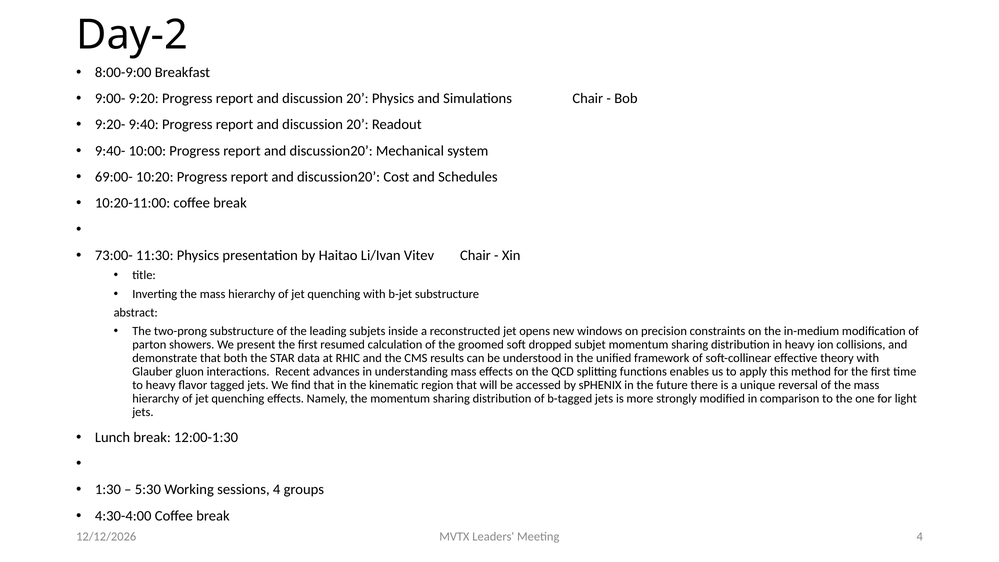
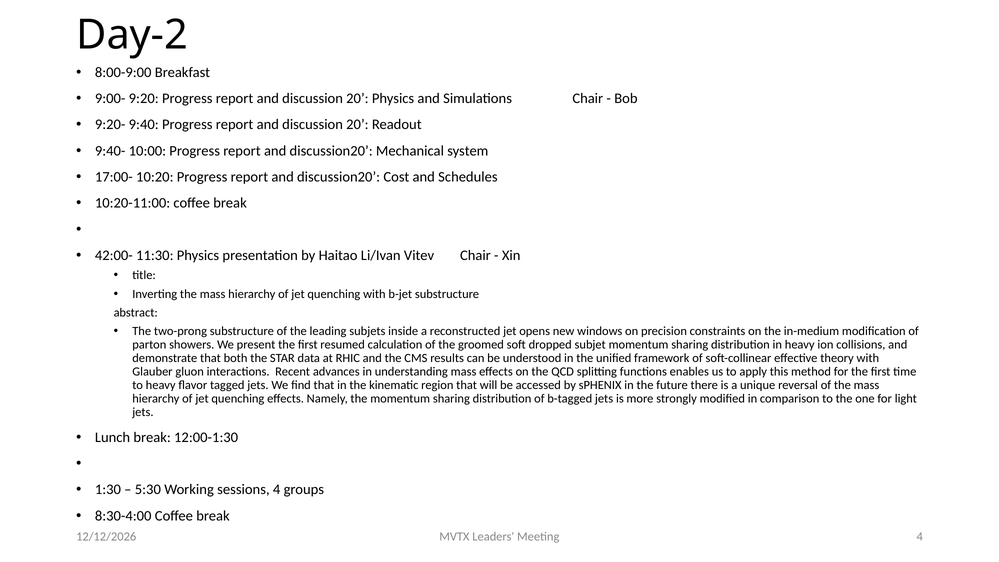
69:00-: 69:00- -> 17:00- (114, 177)
73:00-: 73:00- -> 42:00- (114, 255)
4:30-4:00: 4:30-4:00 -> 8:30-4:00 (123, 516)
